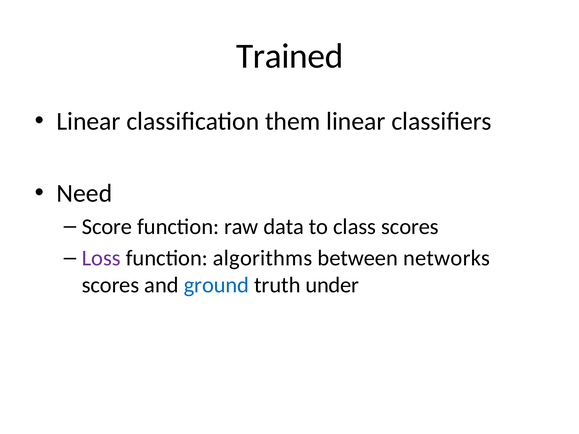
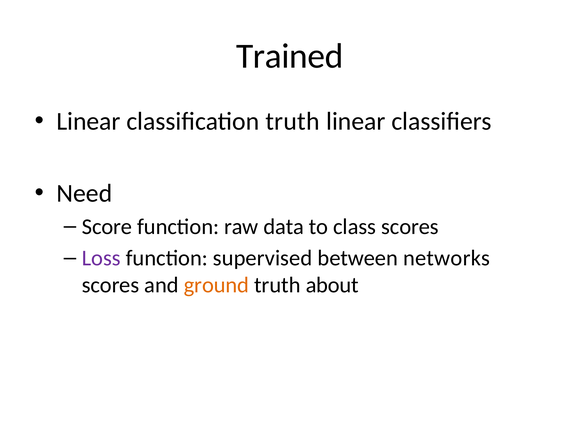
classification them: them -> truth (293, 121)
algorithms: algorithms -> supervised (263, 258)
ground colour: blue -> orange (216, 285)
under: under -> about (332, 285)
